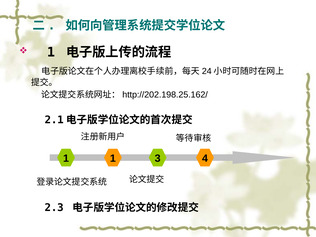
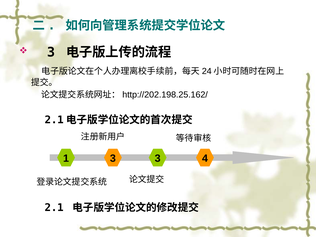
1: 1 -> 3 (51, 52)
1 1: 1 -> 3 (113, 158)
2.3: 2.3 -> 2.1 (54, 208)
